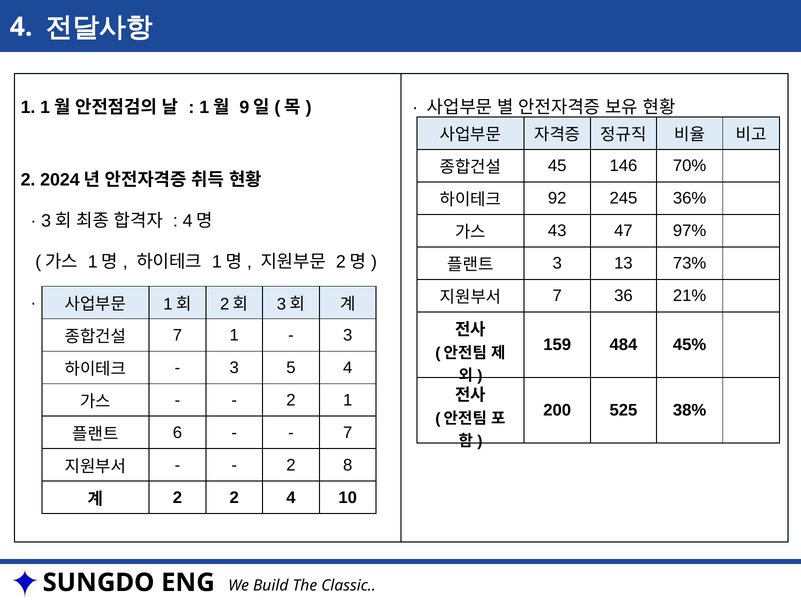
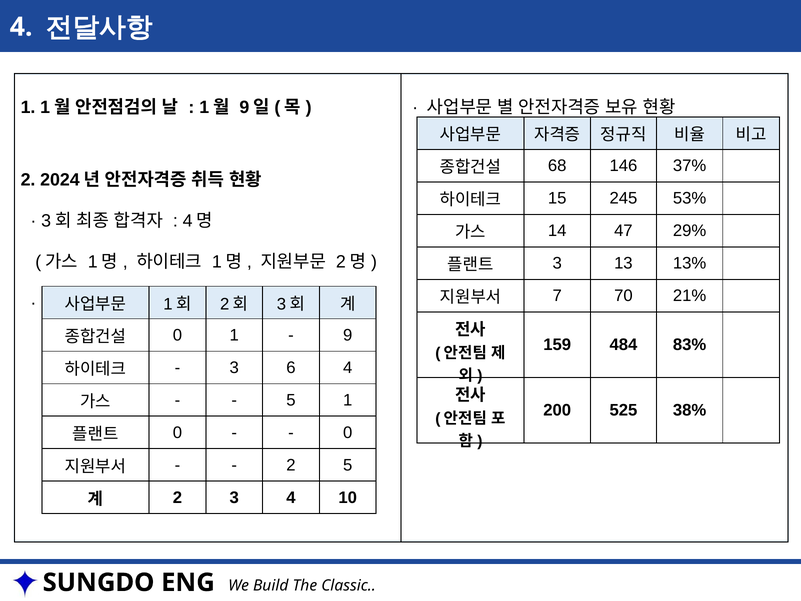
45: 45 -> 68 (557, 166)
70%: 70% -> 37% (690, 166)
92: 92 -> 15 (557, 198)
36%: 36% -> 53% (690, 198)
43: 43 -> 14 (557, 231)
97%: 97% -> 29% (690, 231)
73%: 73% -> 13% (690, 263)
36: 36 -> 70 (623, 296)
7: 7 -> 0 (177, 335)
3: 3 -> 9 (348, 335)
45%: 45% -> 83% (690, 345)
5: 5 -> 6 (291, 368)
2: 2 -> 5 (291, 400)
6: 6 -> 0 (177, 433)
7: 7 -> 0 (348, 433)
2 8: 8 -> 5 (348, 465)
2 2: 2 -> 3 (234, 498)
